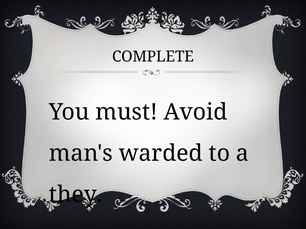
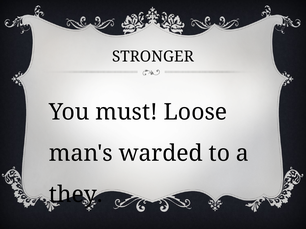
COMPLETE: COMPLETE -> STRONGER (153, 57)
Avoid: Avoid -> Loose (195, 112)
